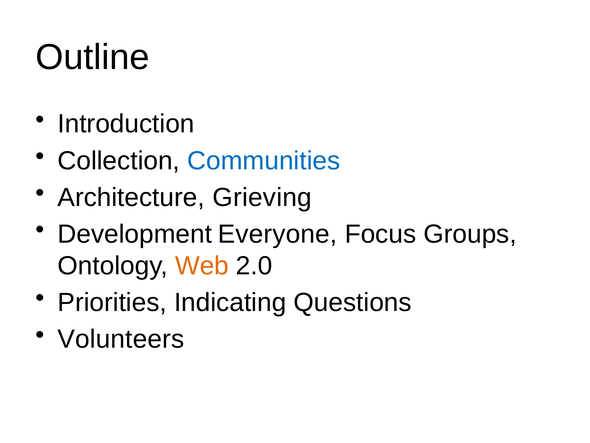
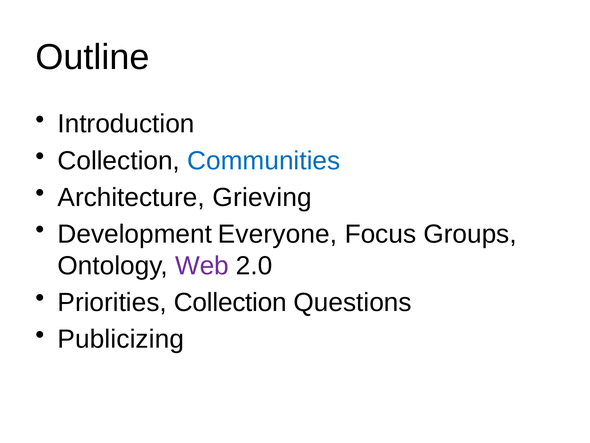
Web colour: orange -> purple (202, 265)
Priorities Indicating: Indicating -> Collection (230, 302)
Volunteers: Volunteers -> Publicizing (121, 339)
